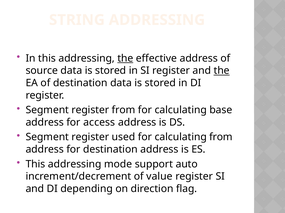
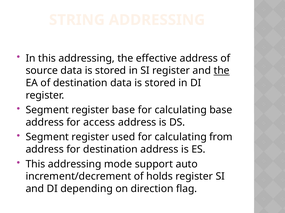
the underline: present -> none (125, 58)
register from: from -> base (123, 110)
value: value -> holds (160, 177)
